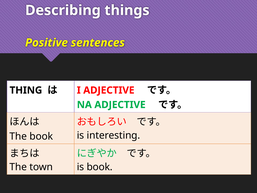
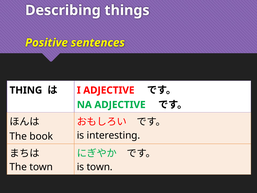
is book: book -> town (100, 167)
